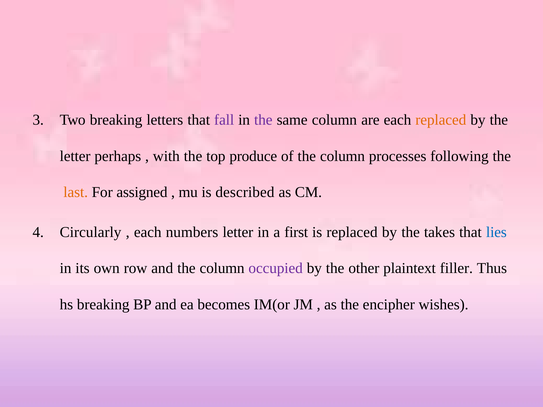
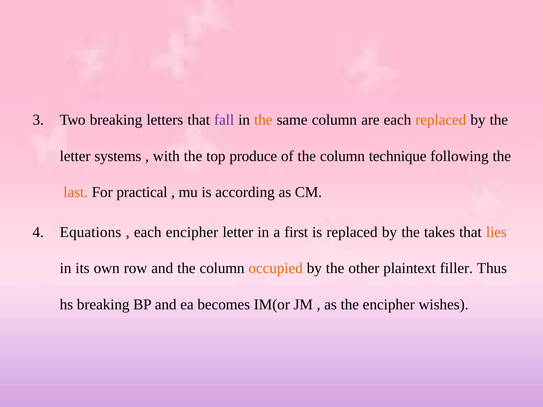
the colour: purple -> orange (263, 120)
perhaps: perhaps -> systems (118, 156)
processes: processes -> technique (398, 156)
assigned: assigned -> practical (142, 192)
described: described -> according (245, 192)
Circularly: Circularly -> Equations (90, 232)
each numbers: numbers -> encipher (192, 232)
lies colour: blue -> orange (496, 232)
occupied colour: purple -> orange (276, 268)
